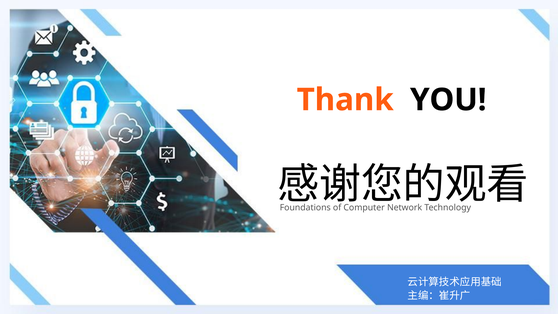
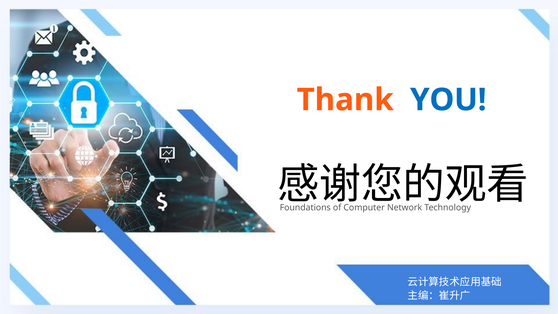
YOU colour: black -> blue (448, 100)
